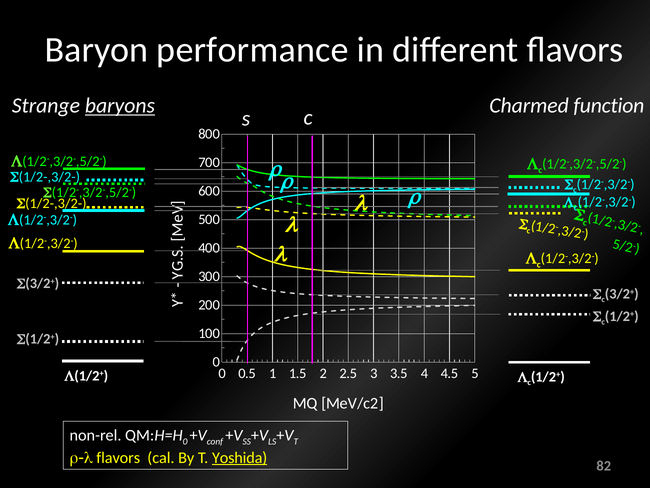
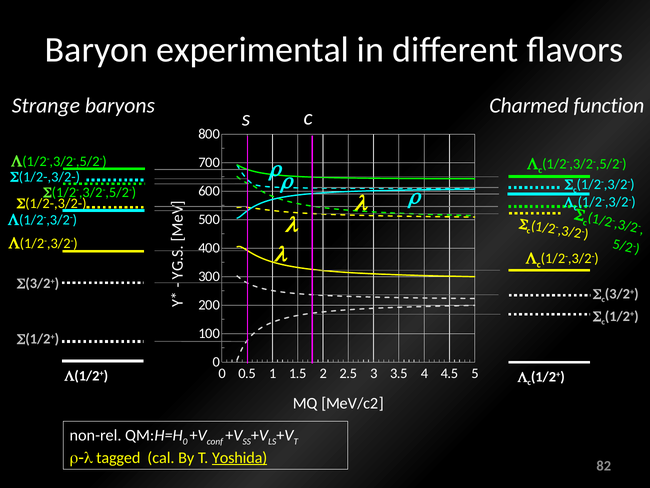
performance: performance -> experimental (253, 50)
baryons underline: present -> none (120, 106)
r-l flavors: flavors -> tagged (118, 457)
